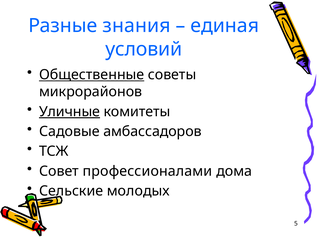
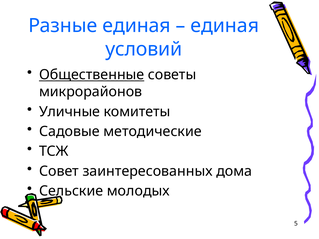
Разные знания: знания -> единая (137, 26)
Уличные underline: present -> none (70, 112)
амбассадоров: амбассадоров -> методические (152, 132)
профессионалами: профессионалами -> заинтересованных (148, 171)
